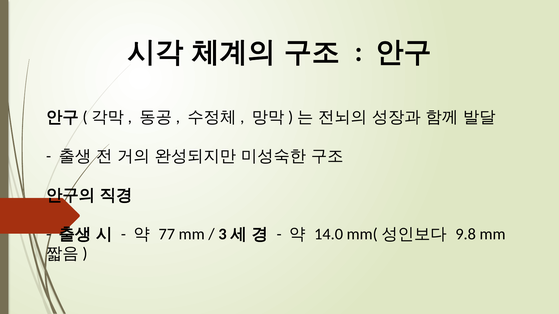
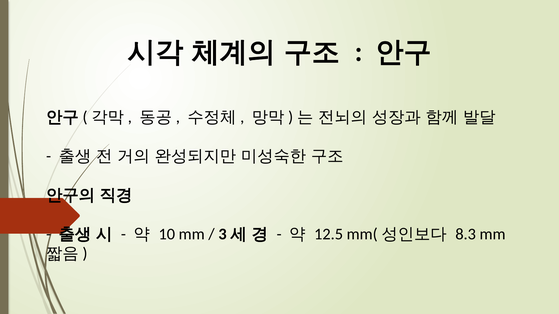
77: 77 -> 10 (167, 234)
14.0: 14.0 -> 12.5 (329, 234)
9.8: 9.8 -> 8.3 (466, 234)
